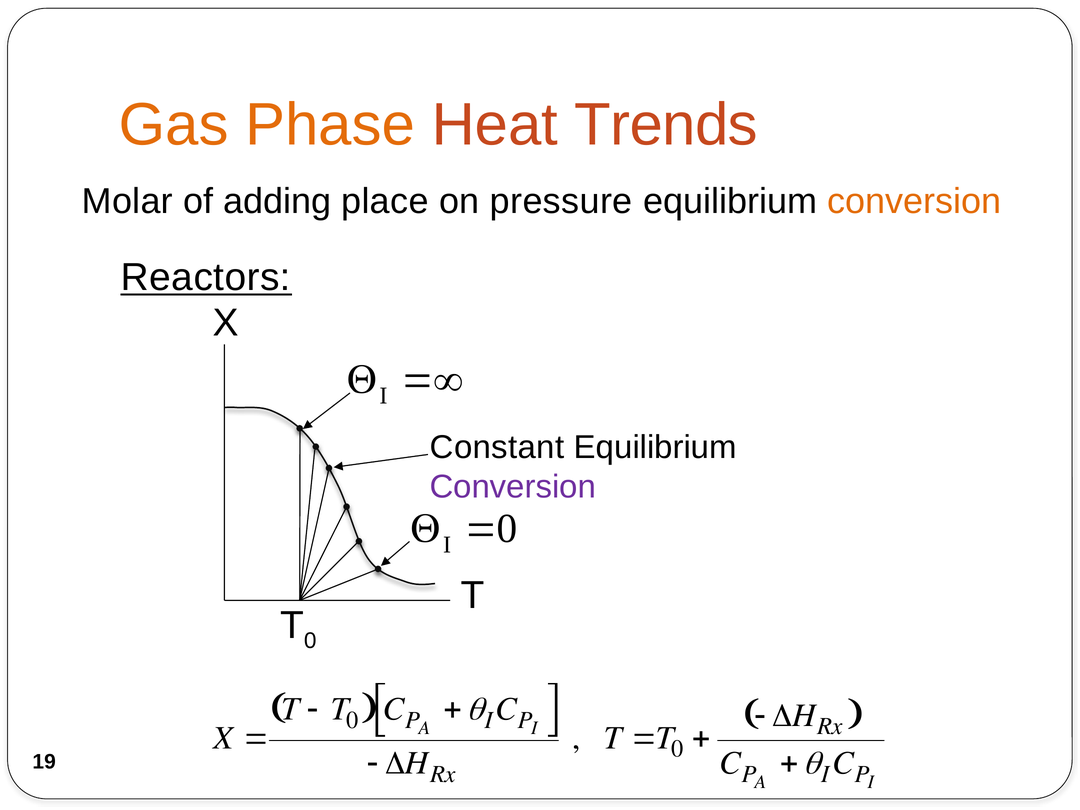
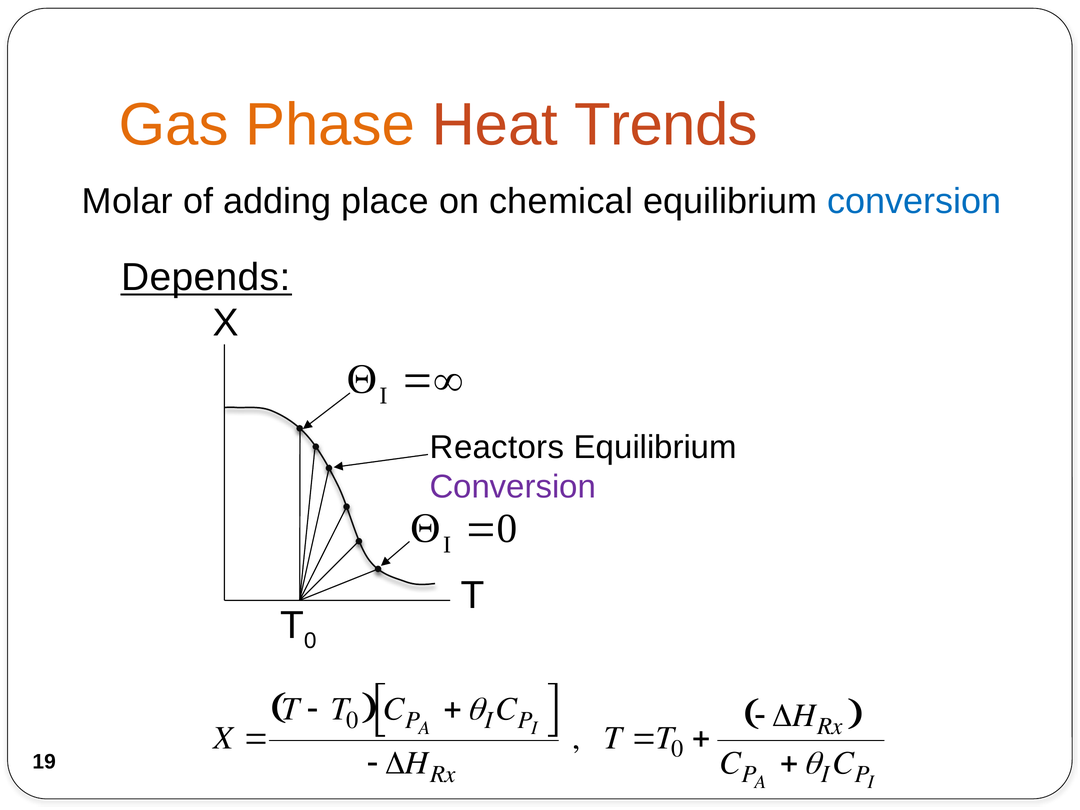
pressure: pressure -> chemical (561, 201)
conversion colour: orange -> blue (914, 201)
Reactors: Reactors -> Depends (206, 277)
Constant: Constant -> Reactors (497, 447)
